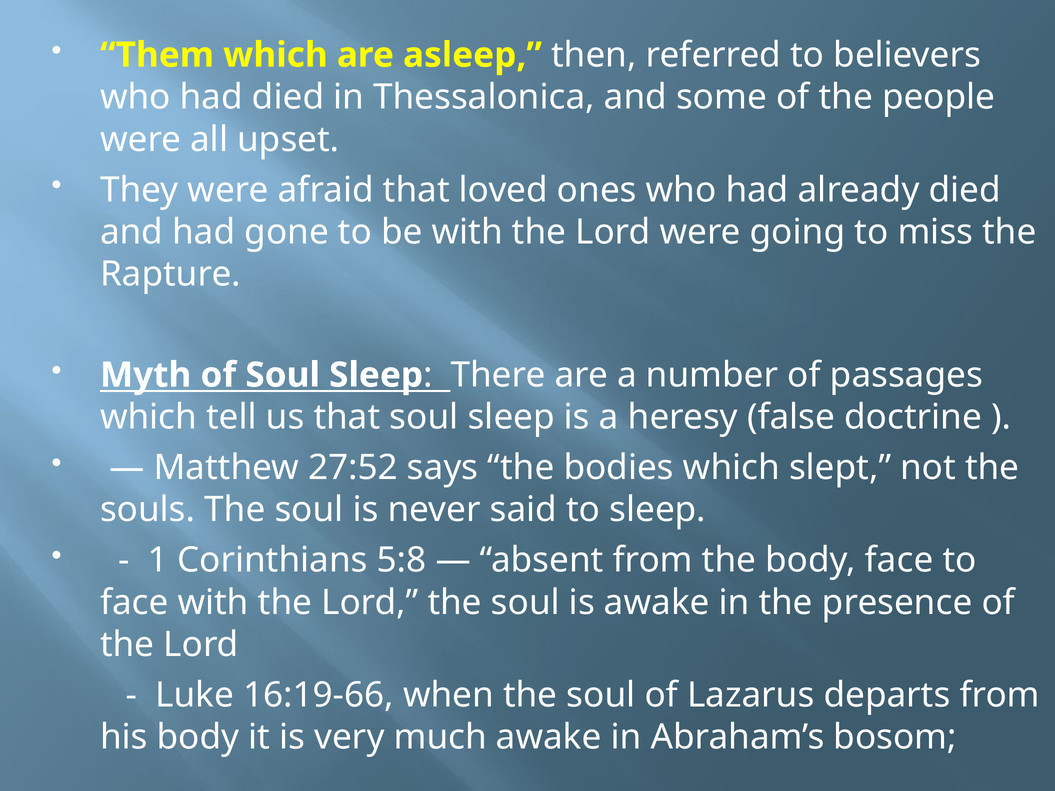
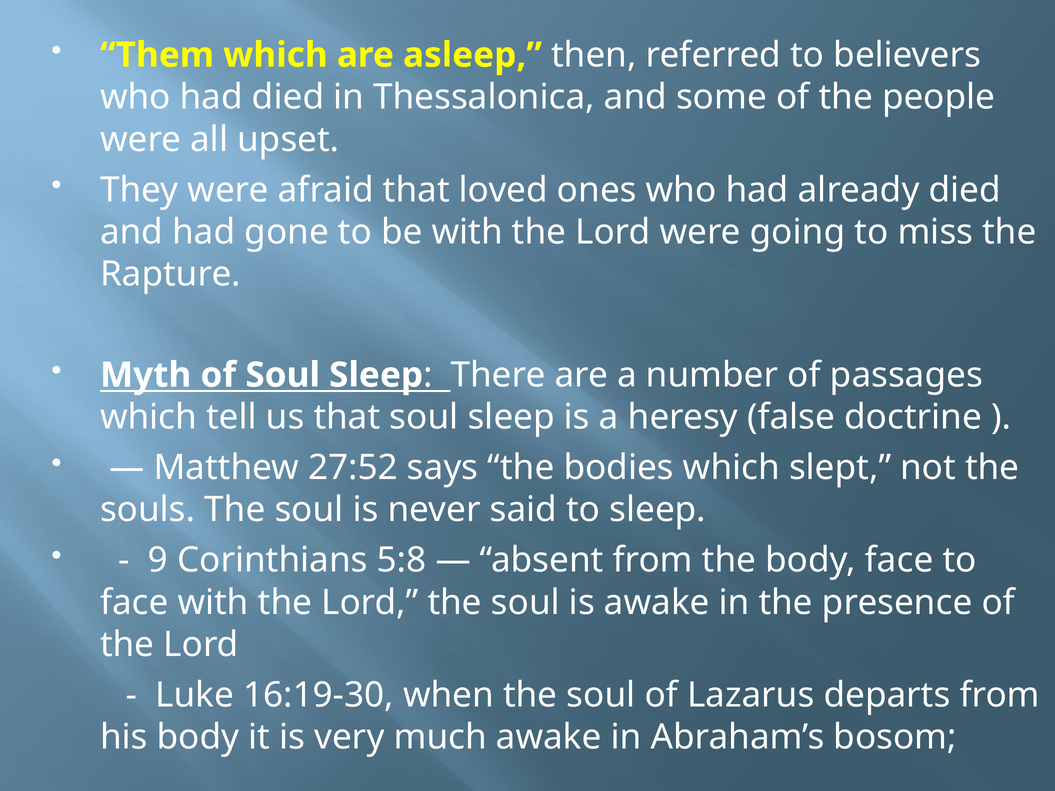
1: 1 -> 9 (158, 560)
16:19-66: 16:19-66 -> 16:19-30 (319, 695)
